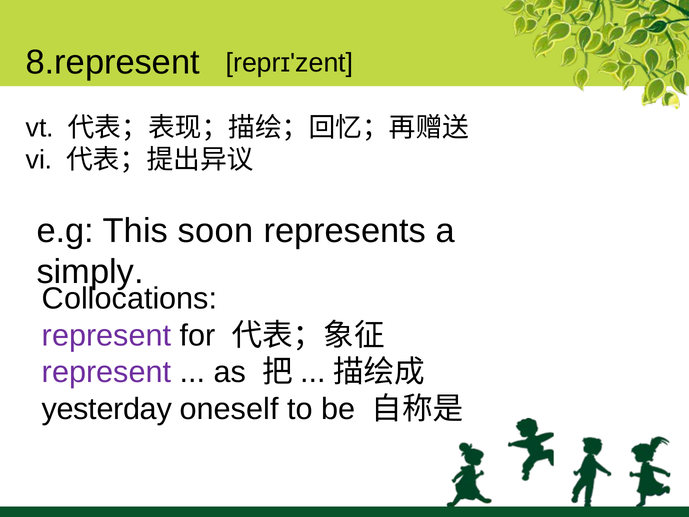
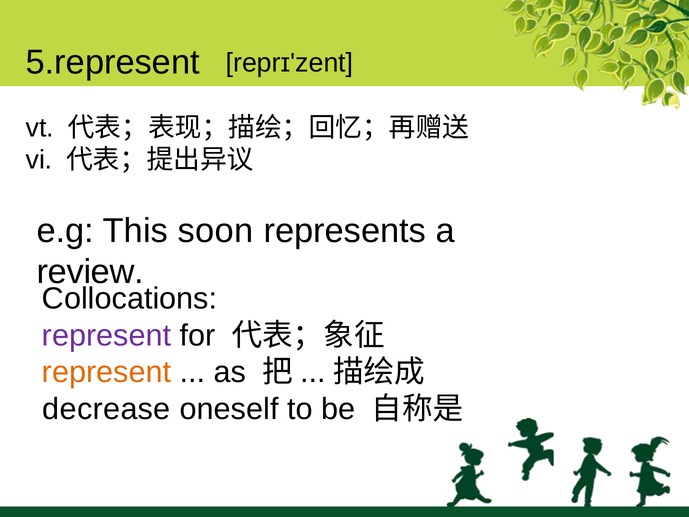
8.represent: 8.represent -> 5.represent (113, 62)
simply: simply -> review (90, 272)
represent colour: purple -> orange (107, 372)
yesterday: yesterday -> decrease (106, 409)
